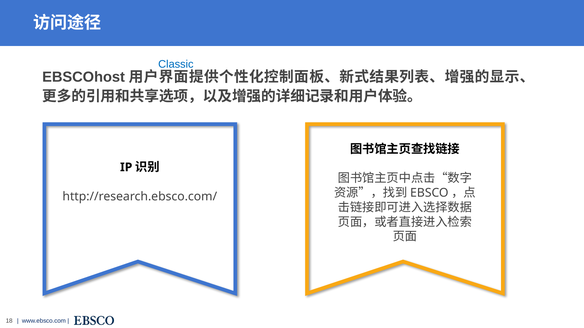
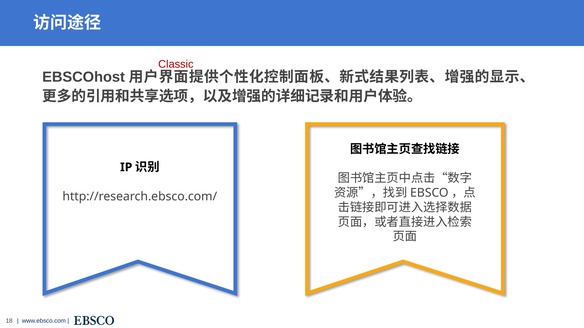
Classic colour: blue -> red (176, 64)
